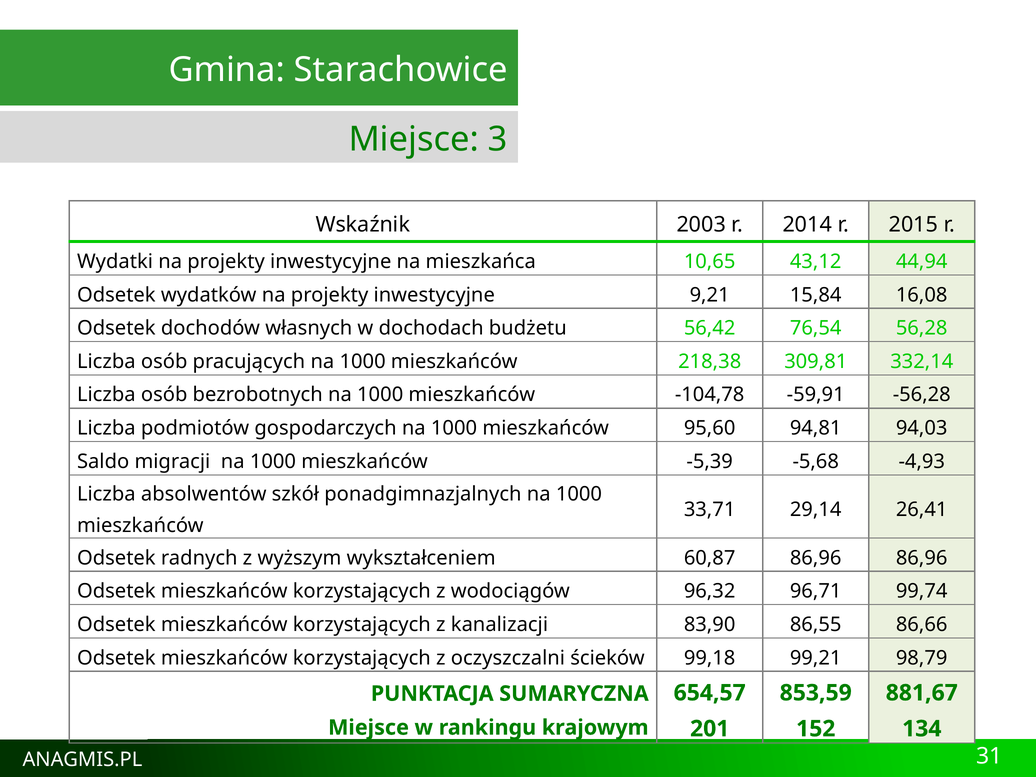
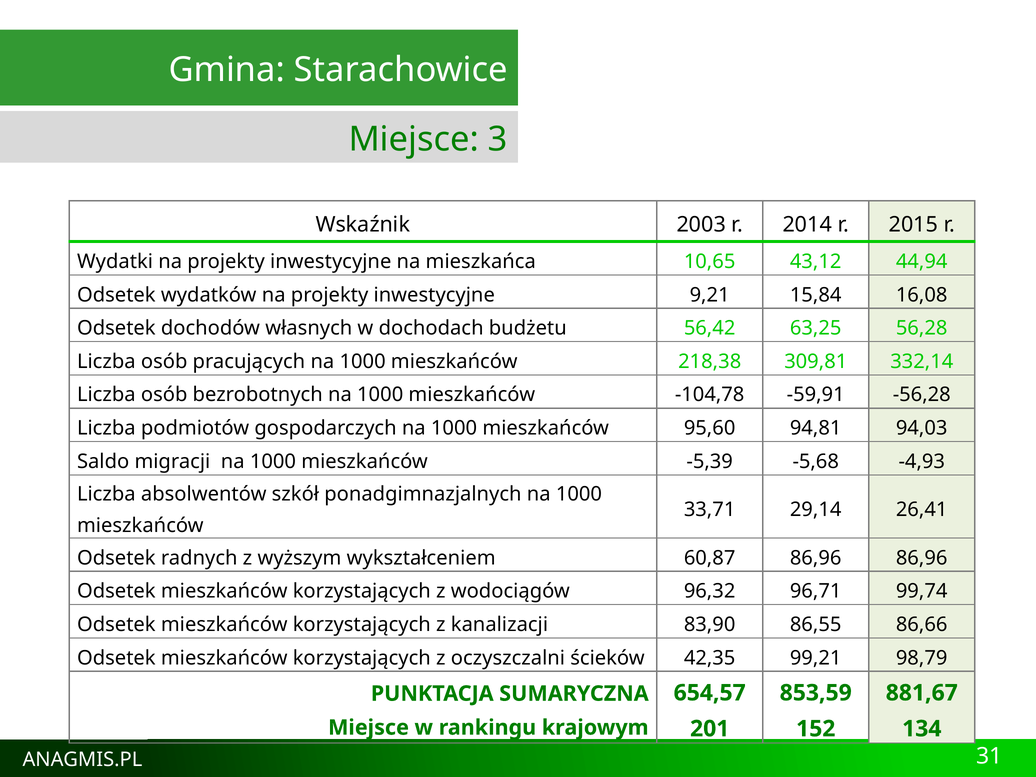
76,54: 76,54 -> 63,25 (816, 328)
99,18: 99,18 -> 42,35 (710, 658)
